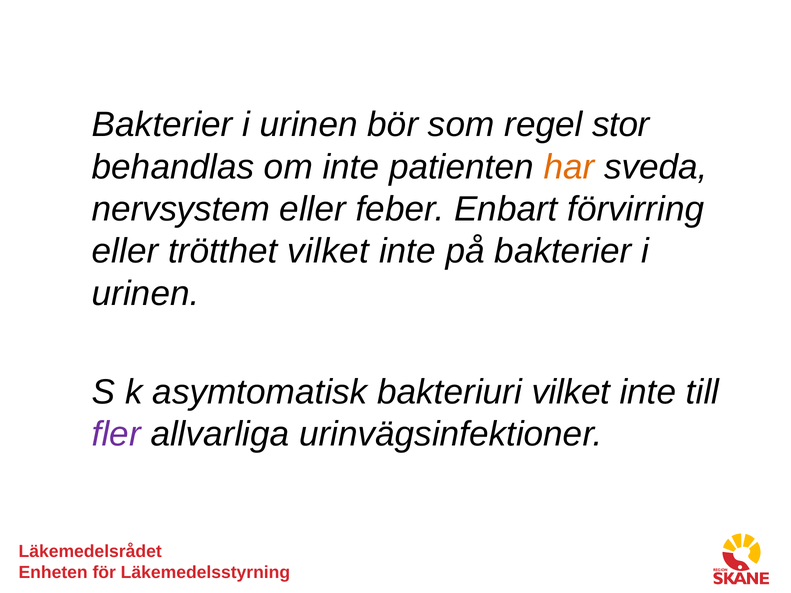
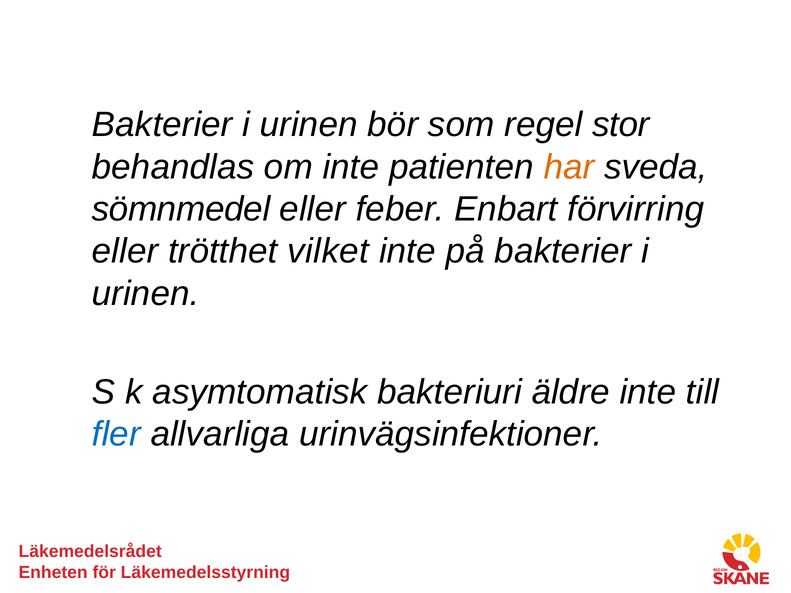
nervsystem: nervsystem -> sömnmedel (181, 209)
bakteriuri vilket: vilket -> äldre (571, 392)
fler colour: purple -> blue (116, 434)
